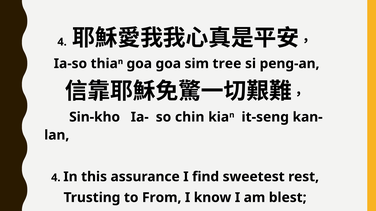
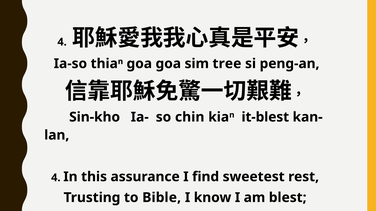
it-seng: it-seng -> it-blest (265, 117)
From: From -> Bible (162, 198)
